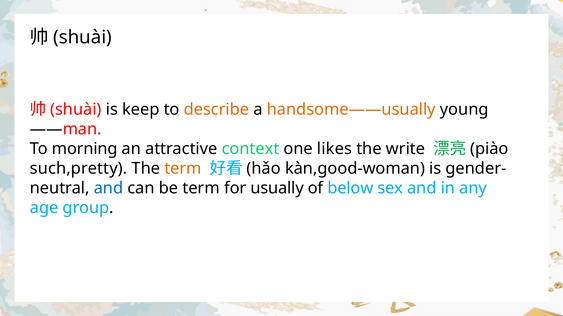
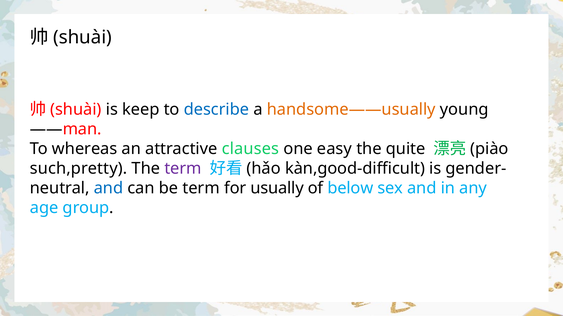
describe colour: orange -> blue (216, 110)
morning: morning -> whereas (85, 149)
context: context -> clauses (250, 149)
likes: likes -> easy (334, 149)
write: write -> quite (406, 149)
term colour: orange -> purple (183, 169)
kàn,good-woman: kàn,good-woman -> kàn,good-difficult (355, 169)
